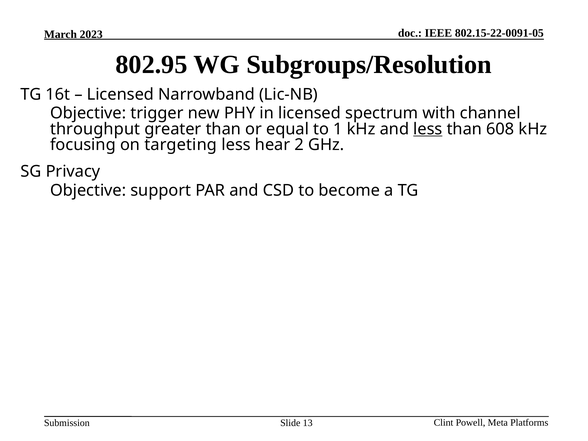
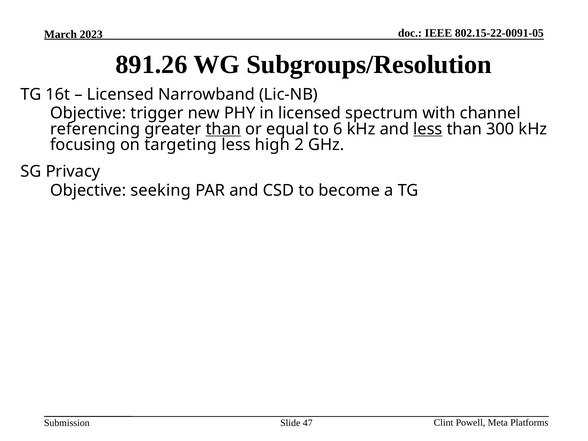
802.95: 802.95 -> 891.26 (151, 64)
throughput: throughput -> referencing (95, 129)
than underline: none -> present (223, 129)
1: 1 -> 6 (338, 129)
608: 608 -> 300 (500, 129)
hear: hear -> high (272, 145)
support: support -> seeking (161, 190)
13: 13 -> 47 (308, 423)
